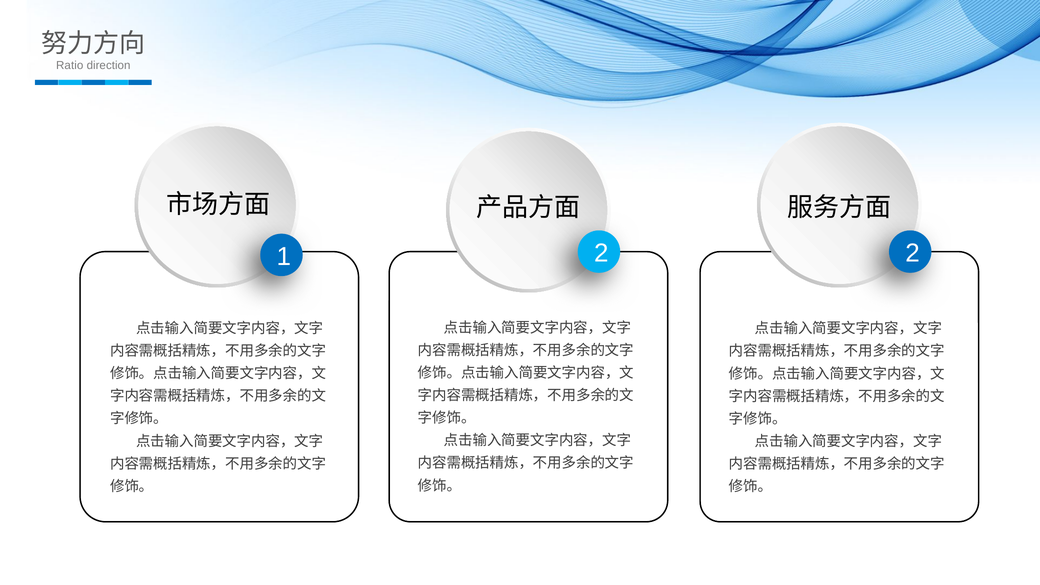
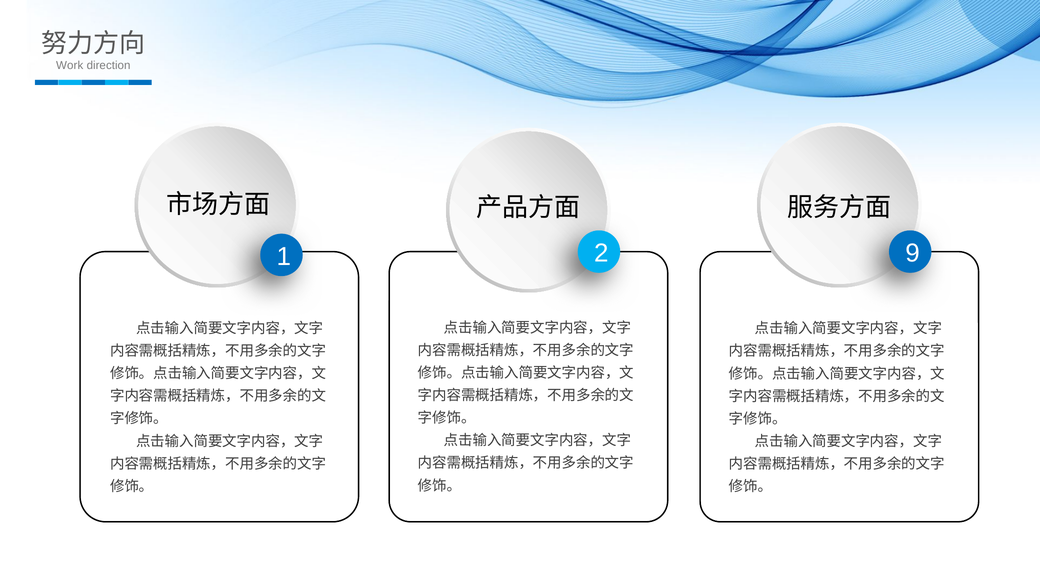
Ratio: Ratio -> Work (70, 65)
2 2: 2 -> 9 (913, 253)
